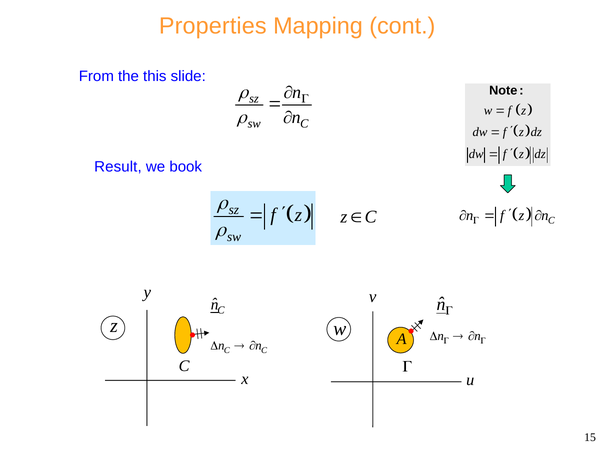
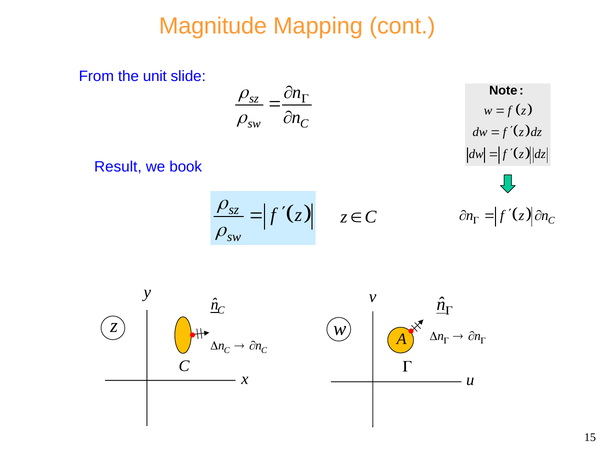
Properties: Properties -> Magnitude (213, 26)
this: this -> unit (155, 76)
